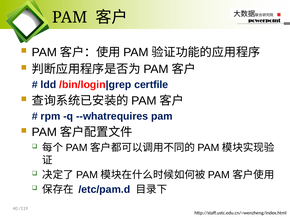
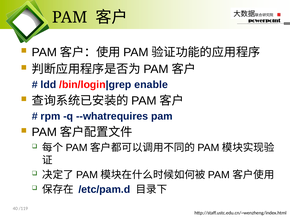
certfile: certfile -> enable (151, 85)
